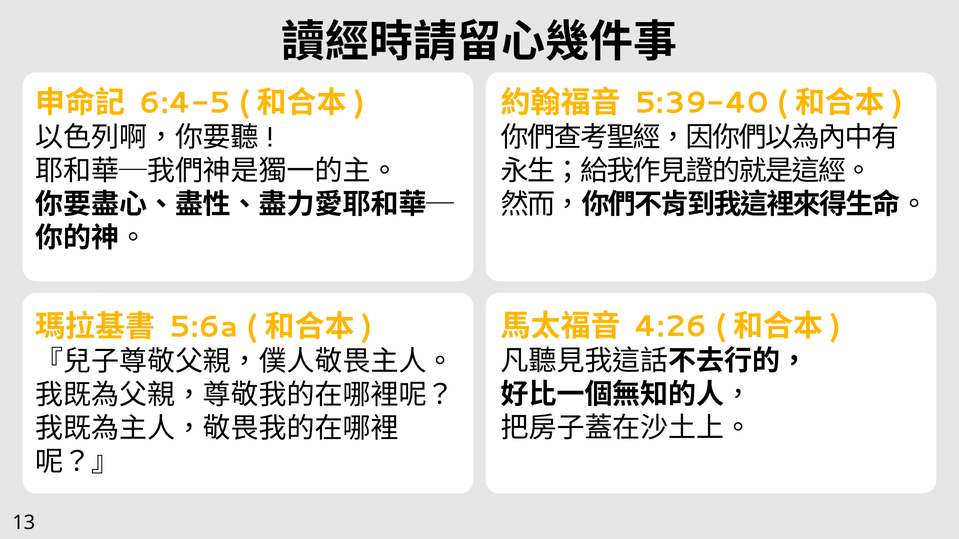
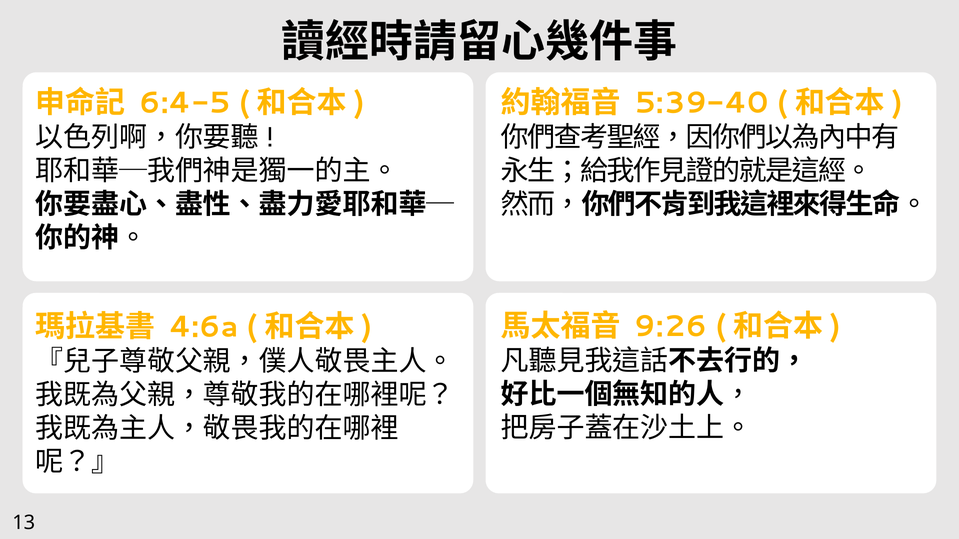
4:26: 4:26 -> 9:26 (671, 327)
5:6a: 5:6a -> 4:6a (204, 327)
